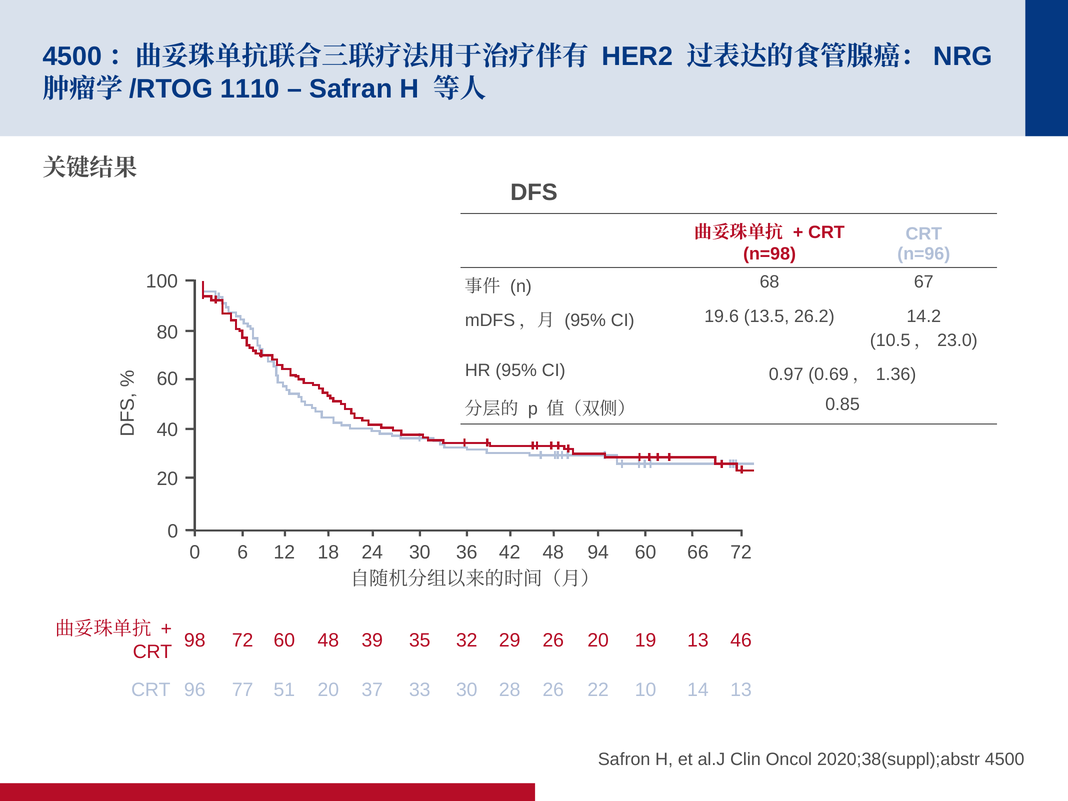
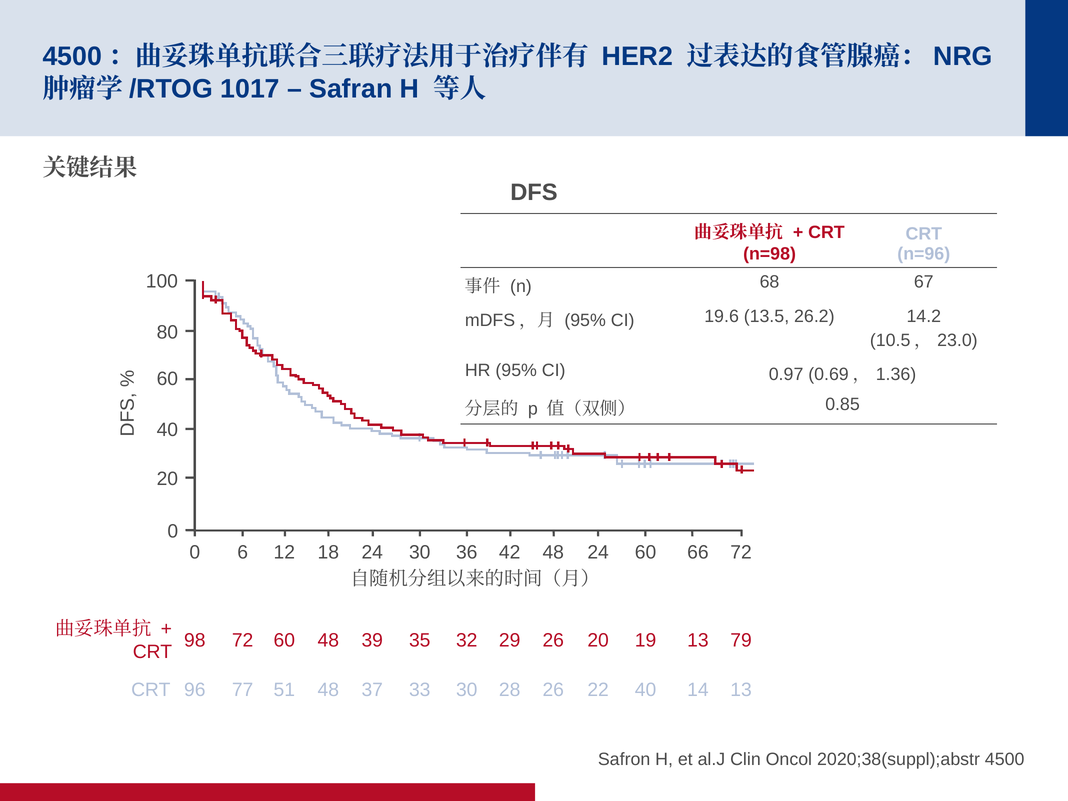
1110: 1110 -> 1017 (250, 89)
48 94: 94 -> 24 (598, 552)
46: 46 -> 79 (741, 641)
51 20: 20 -> 48 (328, 690)
22 10: 10 -> 40 (646, 690)
